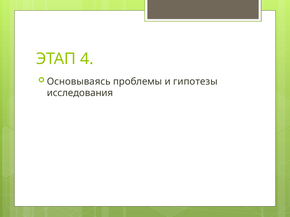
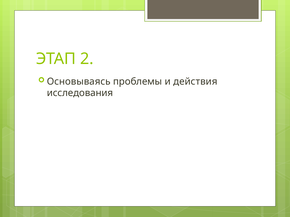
4: 4 -> 2 (87, 59)
гипотезы: гипотезы -> действия (195, 82)
